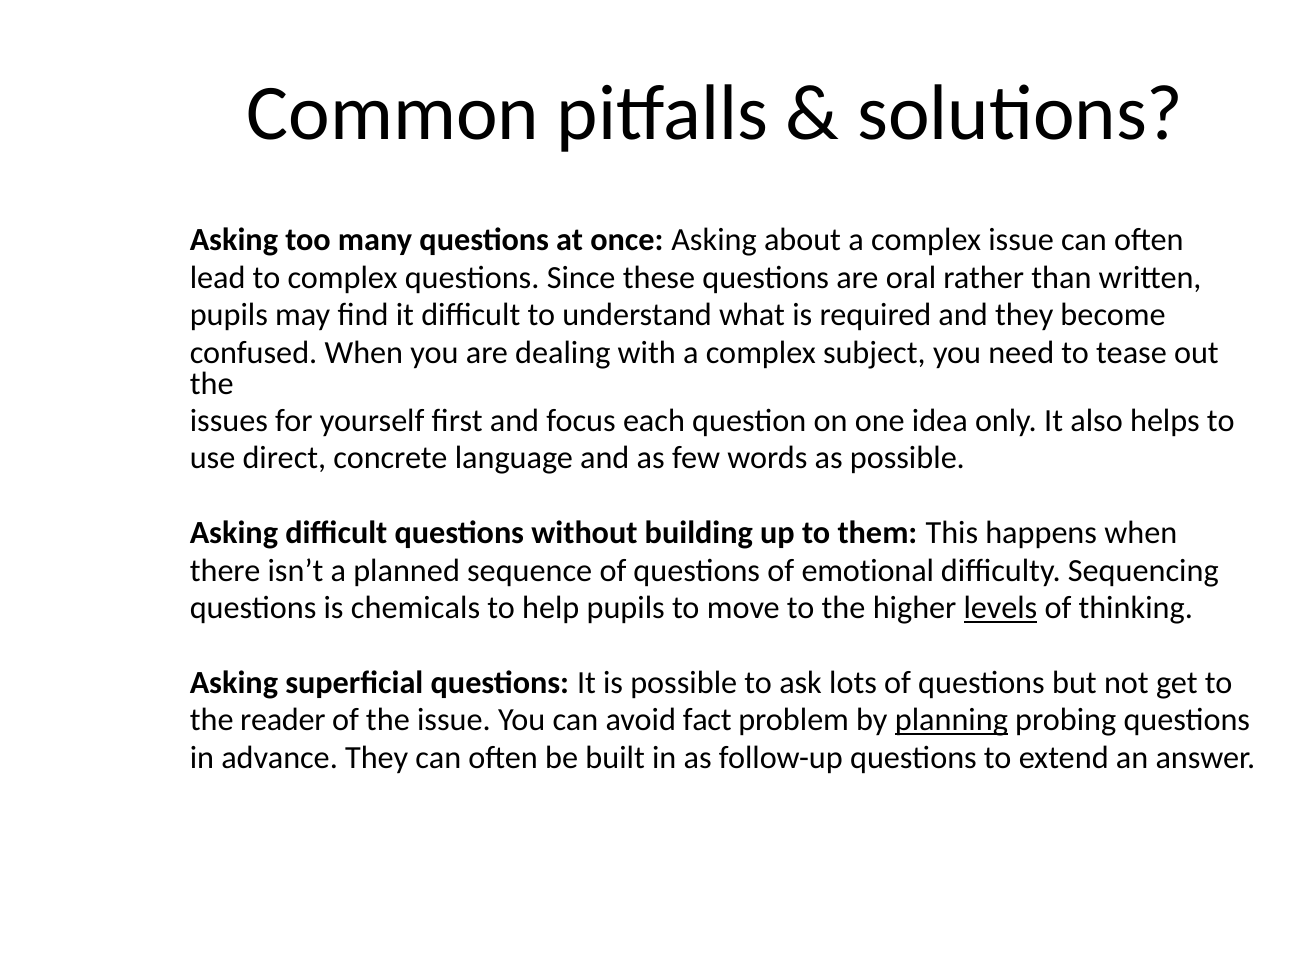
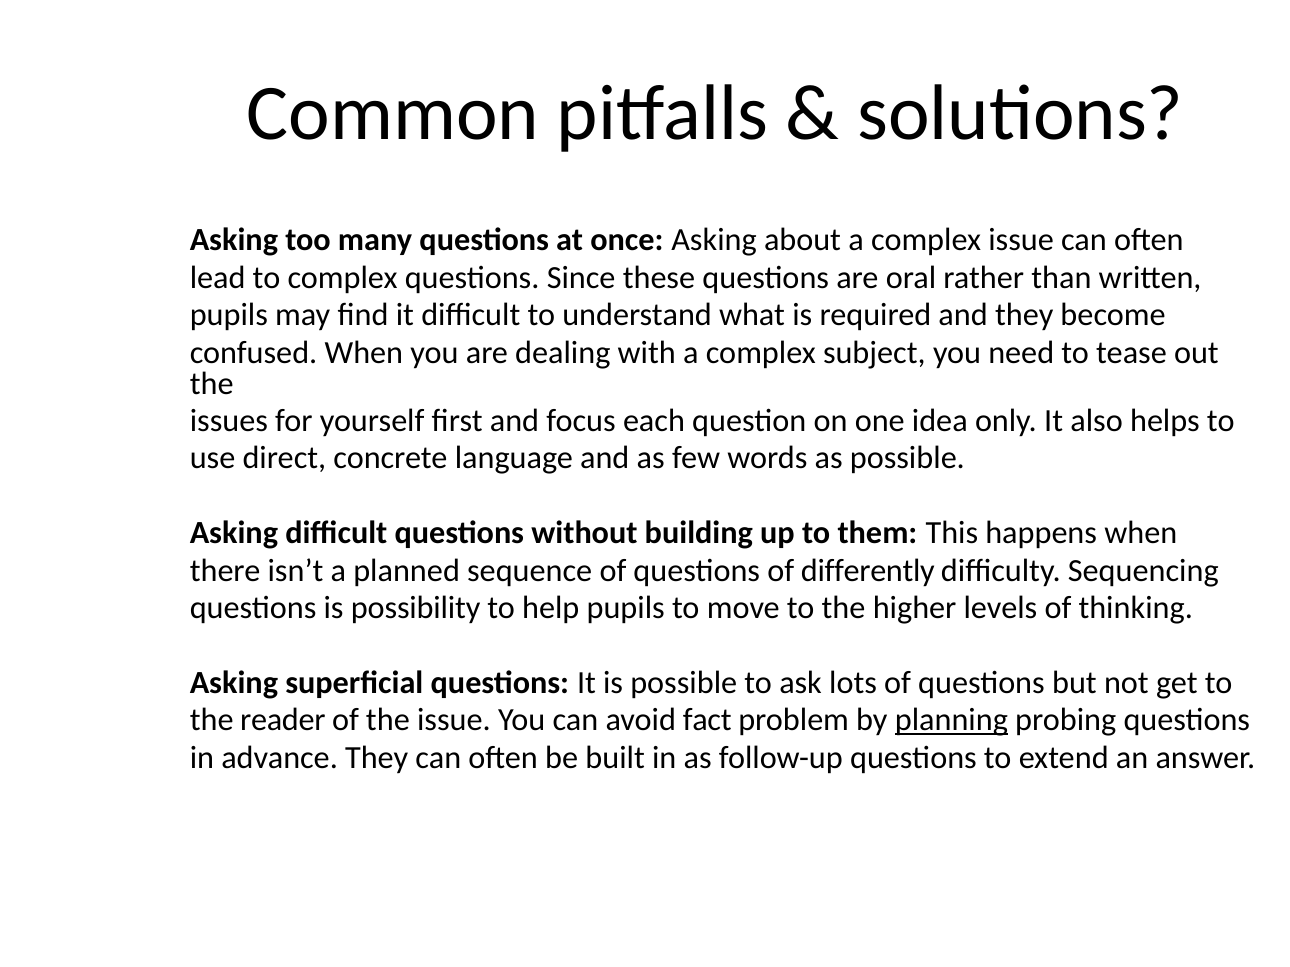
emotional: emotional -> differently (868, 571)
chemicals: chemicals -> possibility (416, 608)
levels underline: present -> none (1000, 608)
